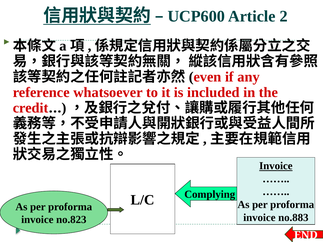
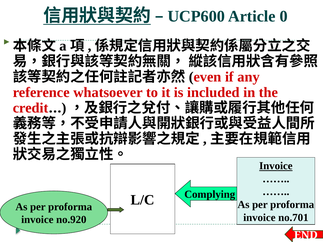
2: 2 -> 0 (284, 16)
no.883: no.883 -> no.701 (293, 218)
no.823: no.823 -> no.920 (71, 220)
